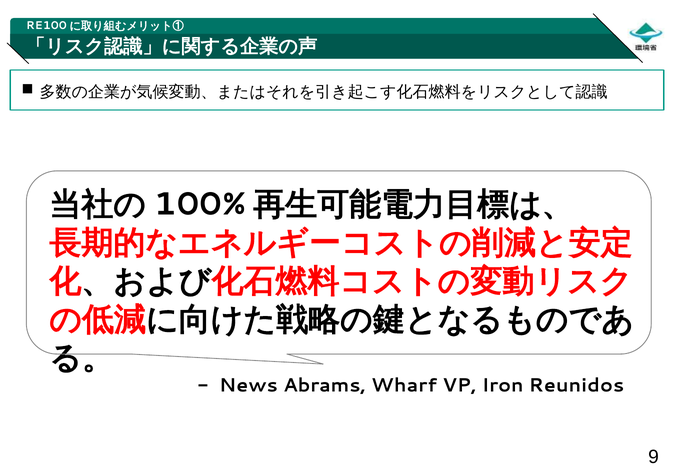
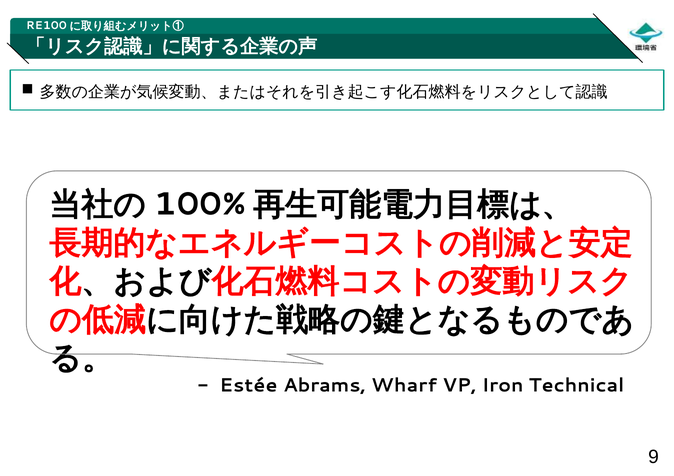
News: News -> Estée (248, 386)
Reunidos: Reunidos -> Technical (576, 386)
